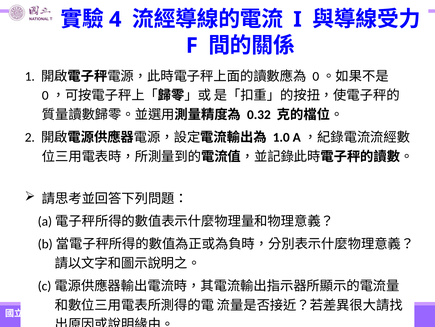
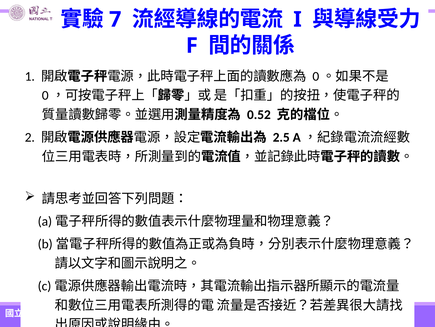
4: 4 -> 7 (115, 19)
0.32: 0.32 -> 0.52 (259, 114)
1.0: 1.0 -> 2.5 (281, 137)
